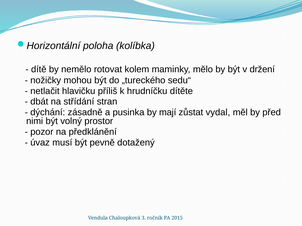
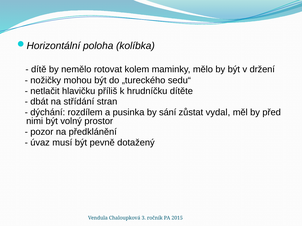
zásadně: zásadně -> rozdílem (85, 113)
mají: mají -> sání (168, 113)
